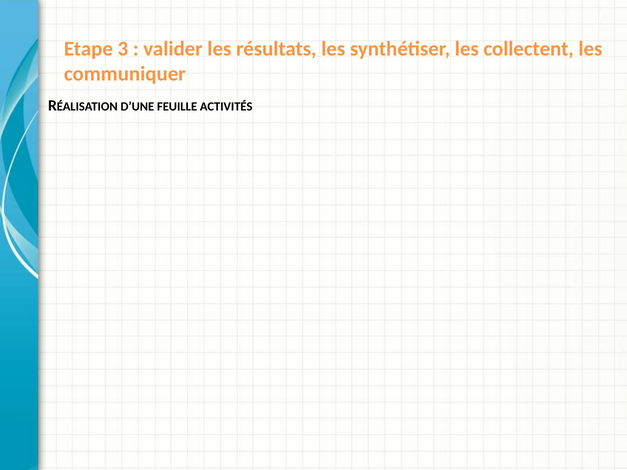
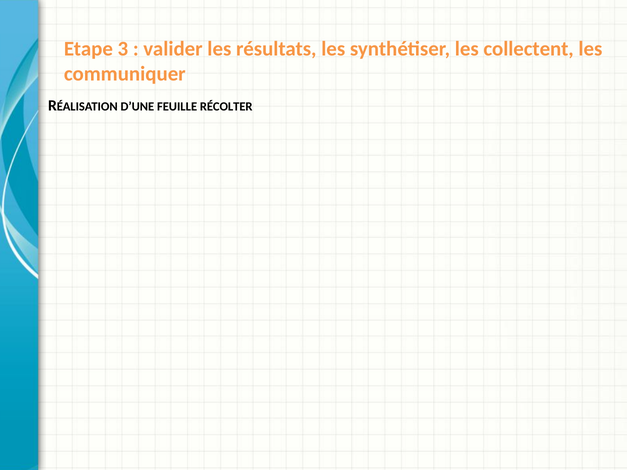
ACTIVITÉS: ACTIVITÉS -> RÉCOLTER (226, 107)
